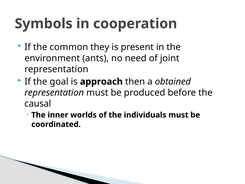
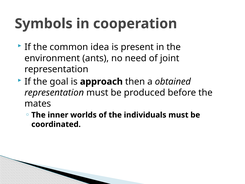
they: they -> idea (100, 47)
causal: causal -> mates (38, 104)
